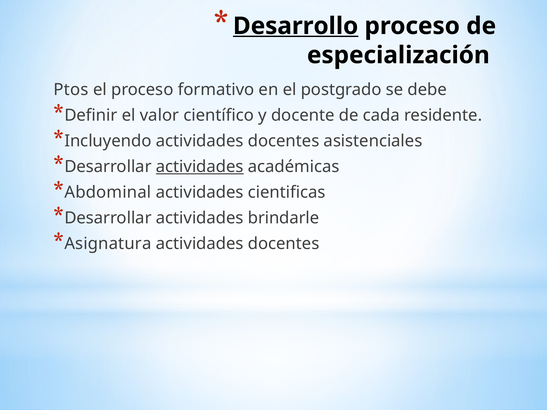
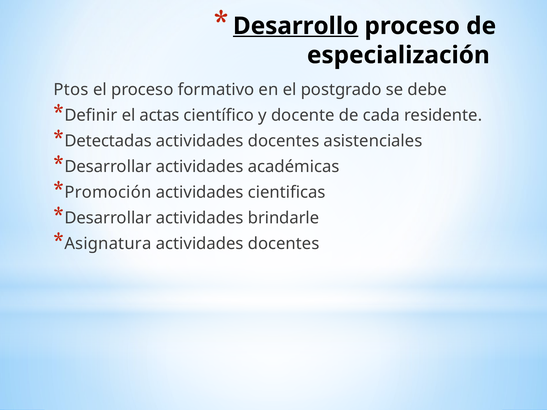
valor: valor -> actas (160, 115)
Incluyendo: Incluyendo -> Detectadas (108, 141)
actividades underline: present -> none (200, 167)
Abdominal: Abdominal -> Promoción (108, 193)
